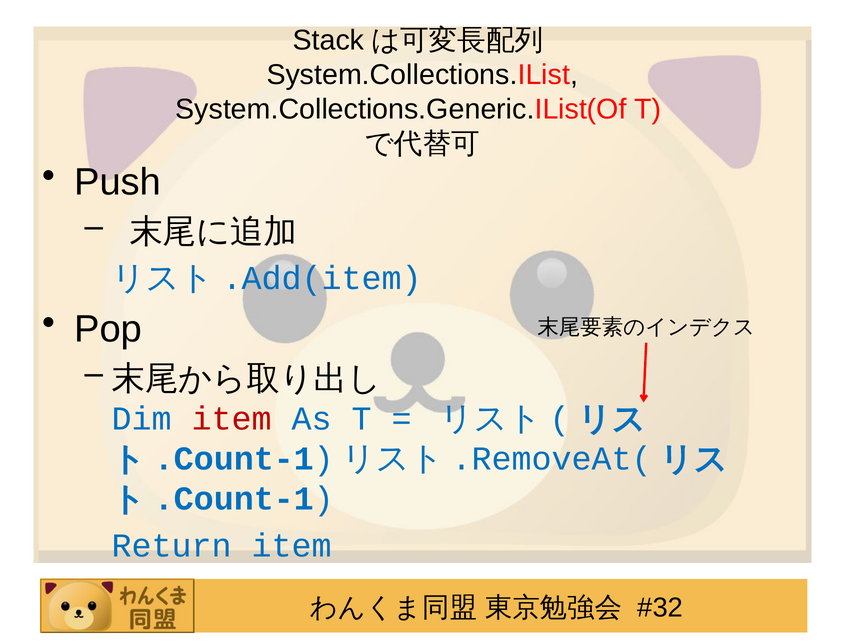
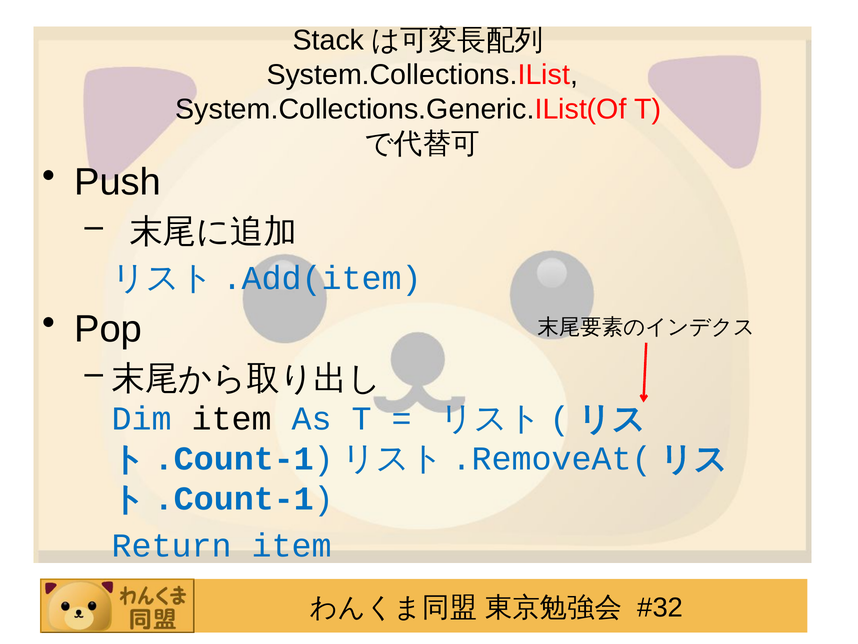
item colour: red -> black (232, 418)
